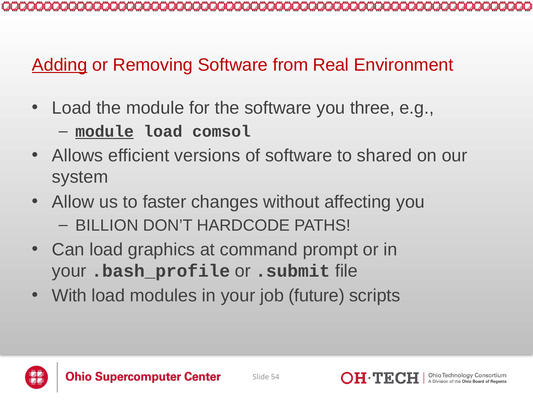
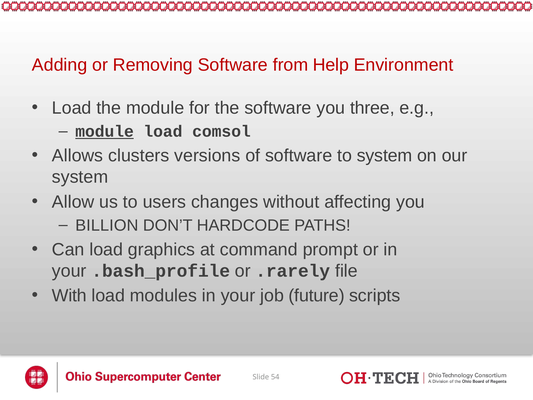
Adding underline: present -> none (60, 65)
Real: Real -> Help (331, 65)
efficient: efficient -> clusters (139, 156)
to shared: shared -> system (385, 156)
faster: faster -> users (164, 202)
.submit: .submit -> .rarely (293, 271)
